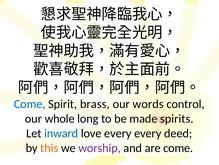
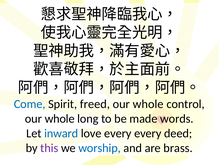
brass: brass -> freed (95, 104)
words: words -> whole (148, 104)
spirits: spirits -> words (177, 118)
this colour: orange -> purple (49, 147)
worship colour: purple -> blue (100, 147)
are come: come -> brass (178, 147)
